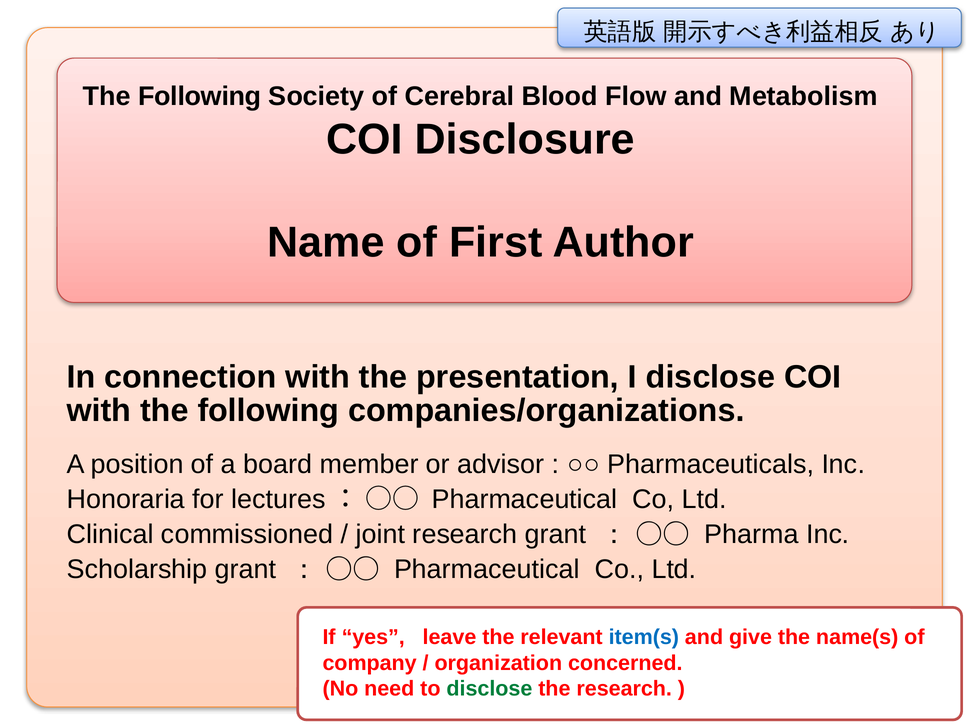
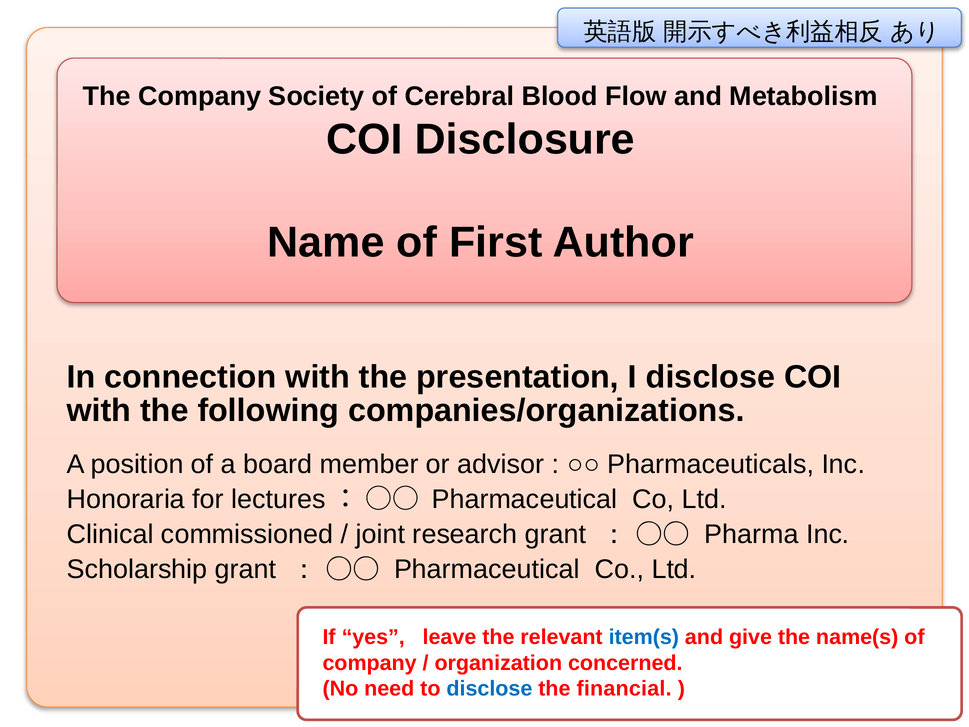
Following: Following -> Company (200, 96)
disclose colour: green -> blue (489, 689)
the research: research -> financial (624, 689)
